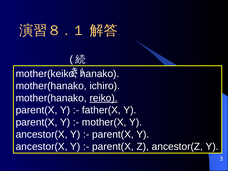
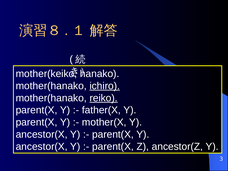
ichiro underline: none -> present (105, 86)
